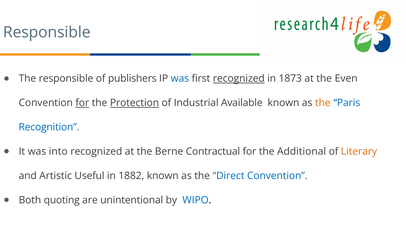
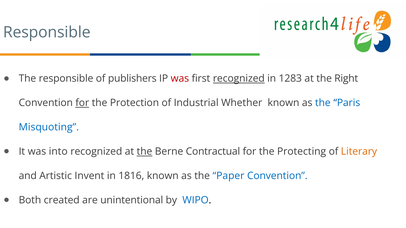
was colour: blue -> red (180, 79)
1873: 1873 -> 1283 (290, 79)
Even: Even -> Right (346, 79)
Protection underline: present -> none (134, 103)
Available: Available -> Whether (242, 103)
the colour: orange -> blue (323, 103)
Recognition: Recognition -> Misquoting (49, 127)
the underline: none -> present (144, 152)
Additional: Additional -> Protecting (302, 152)
Useful: Useful -> Invent (89, 176)
1882: 1882 -> 1816 (131, 176)
Direct: Direct -> Paper (229, 176)
quoting: quoting -> created (62, 201)
